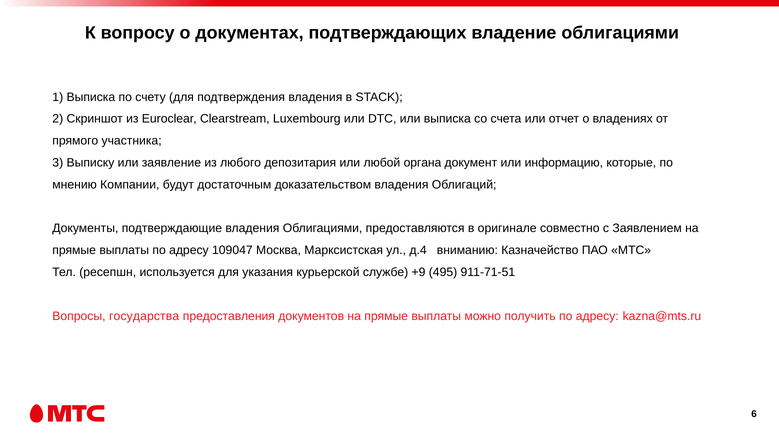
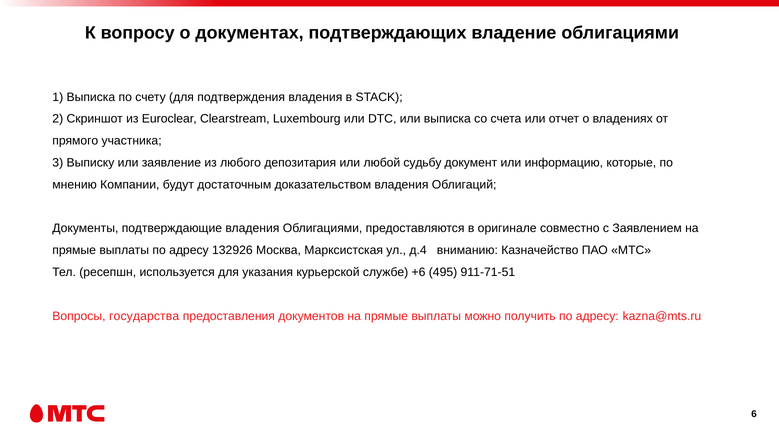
органа: органа -> судьбу (422, 163)
109047: 109047 -> 132926 (232, 250)
+9: +9 -> +6 (419, 272)
